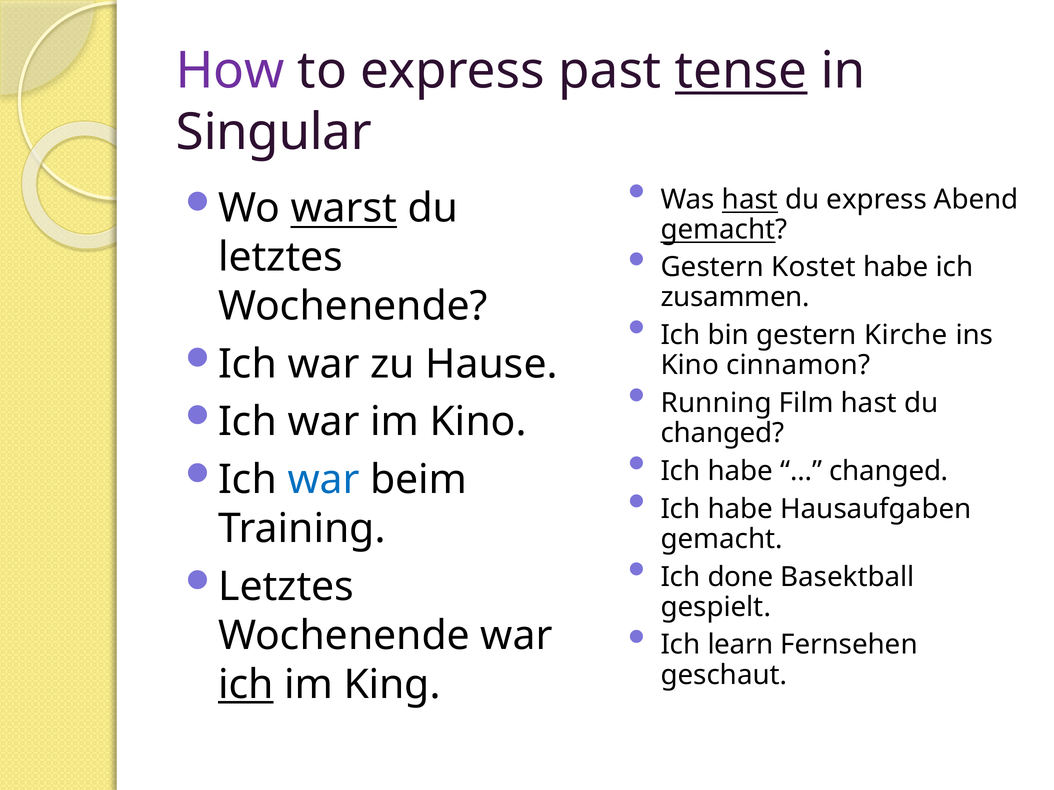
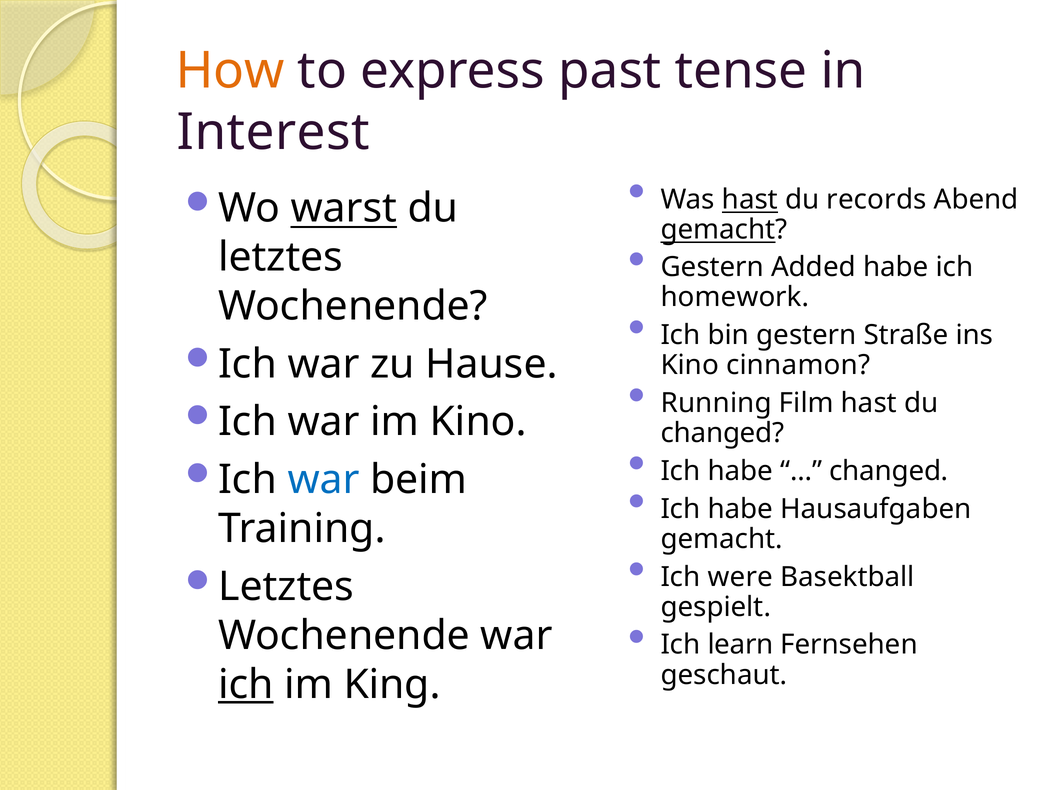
How colour: purple -> orange (230, 71)
tense underline: present -> none (741, 71)
Singular: Singular -> Interest (273, 133)
du express: express -> records (877, 199)
Kostet: Kostet -> Added (813, 267)
zusammen: zusammen -> homework (735, 297)
Kirche: Kirche -> Straße (906, 335)
done: done -> were (740, 577)
